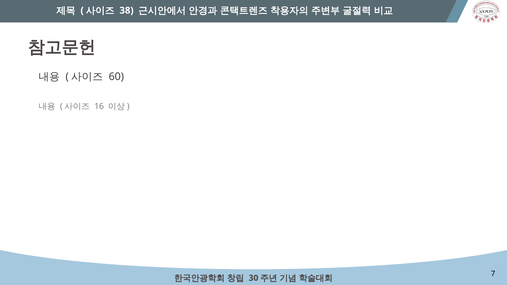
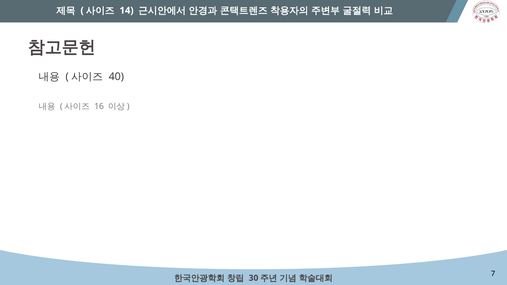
38: 38 -> 14 (127, 10)
60: 60 -> 40 (116, 77)
